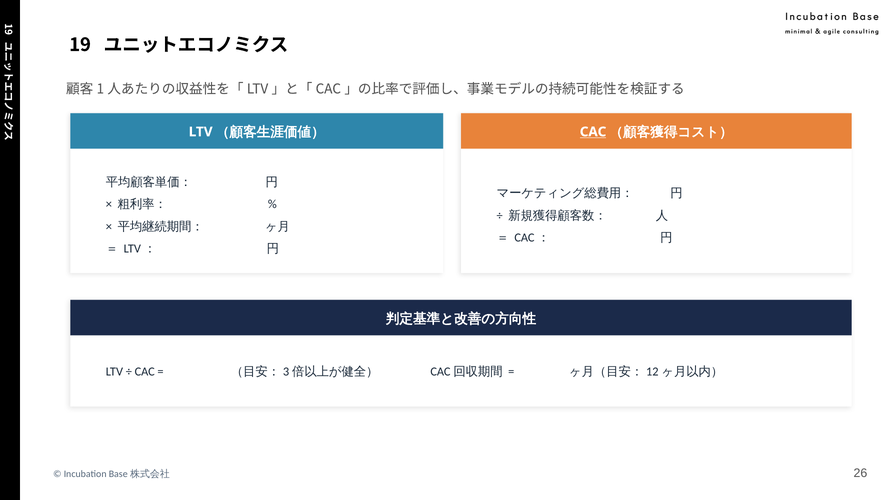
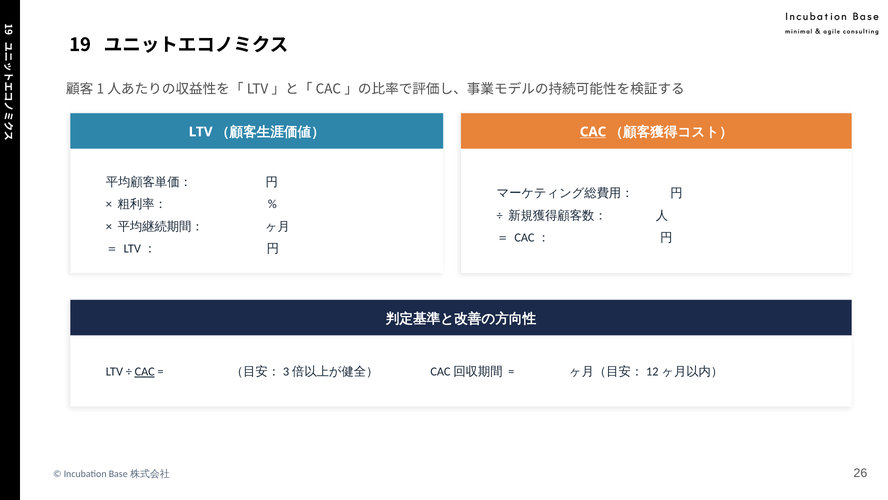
CAC underline: none -> present (145, 371)
